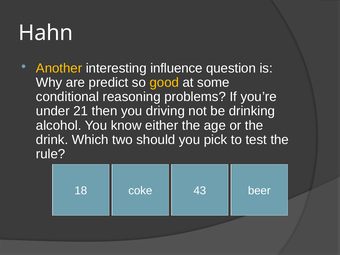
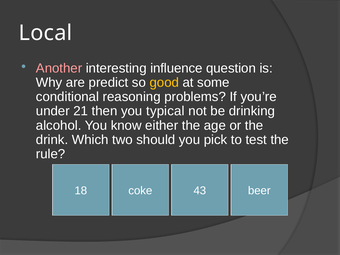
Hahn: Hahn -> Local (46, 33)
Another colour: yellow -> pink (59, 68)
driving: driving -> typical (165, 111)
